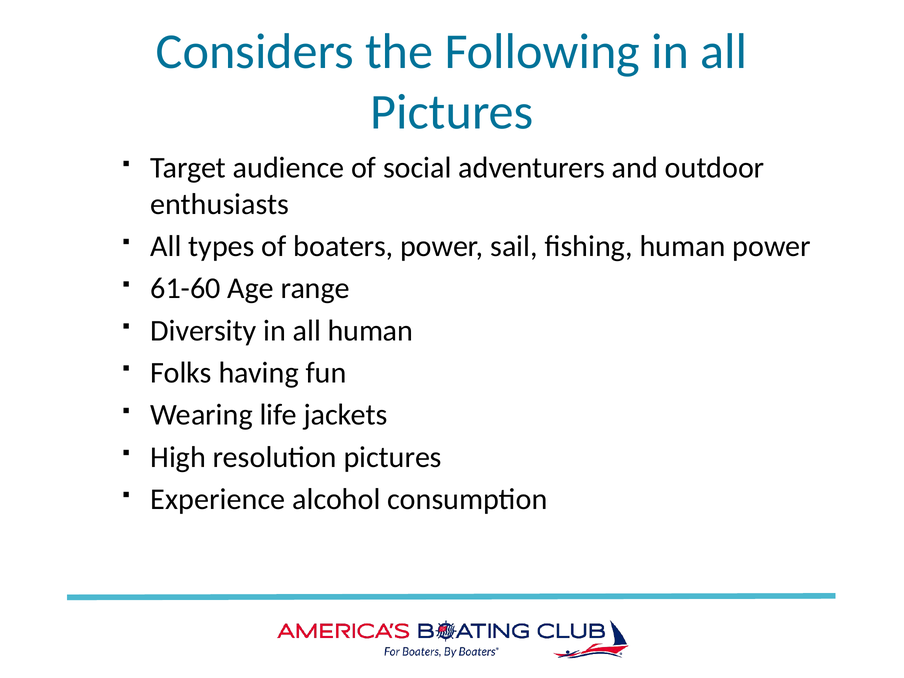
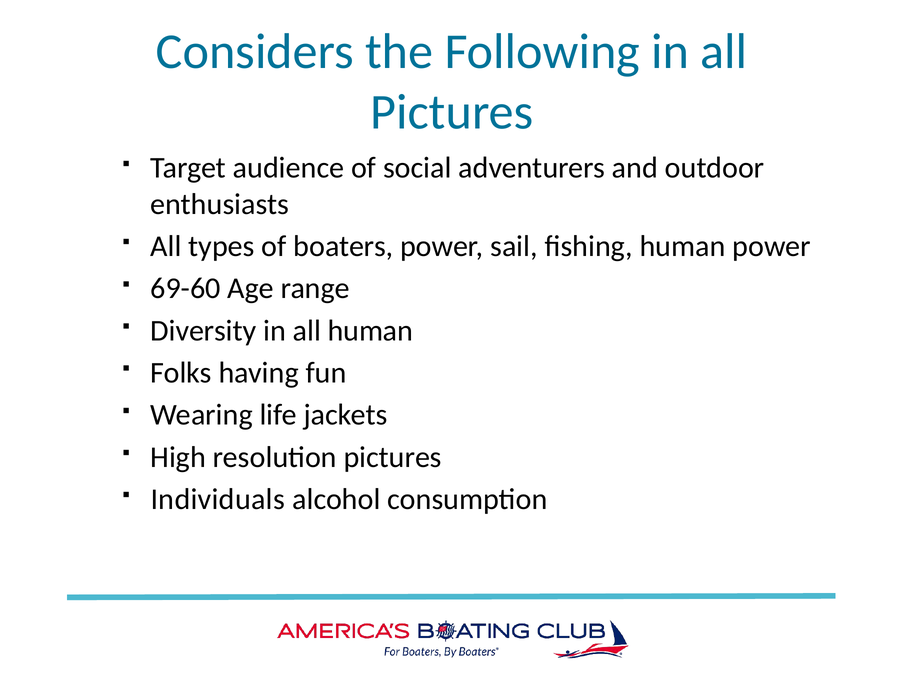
61-60: 61-60 -> 69-60 (185, 288)
Experience: Experience -> Individuals (218, 499)
